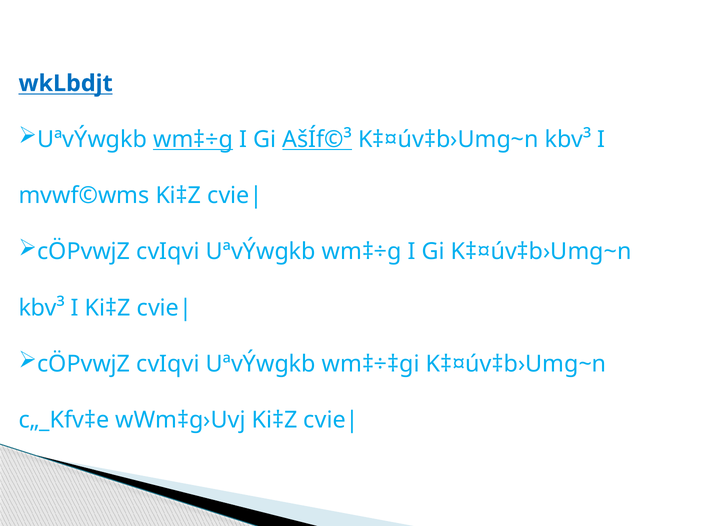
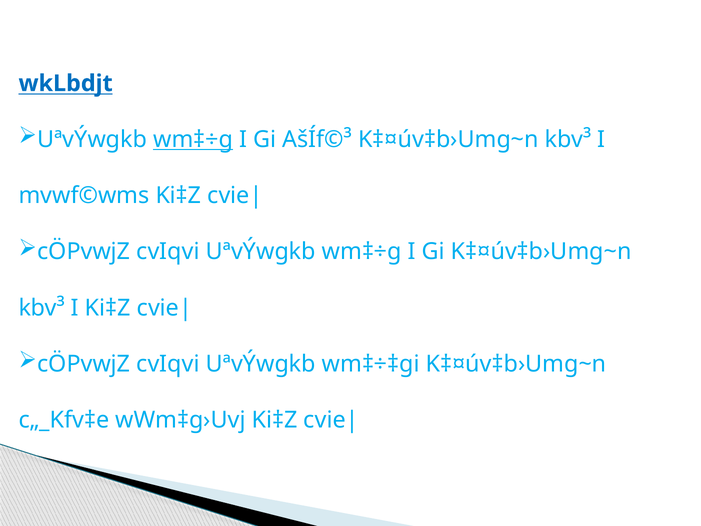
AšÍf©³ underline: present -> none (317, 139)
